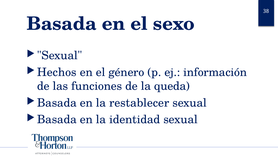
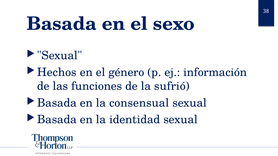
queda: queda -> sufrió (172, 86)
restablecer: restablecer -> consensual (139, 103)
